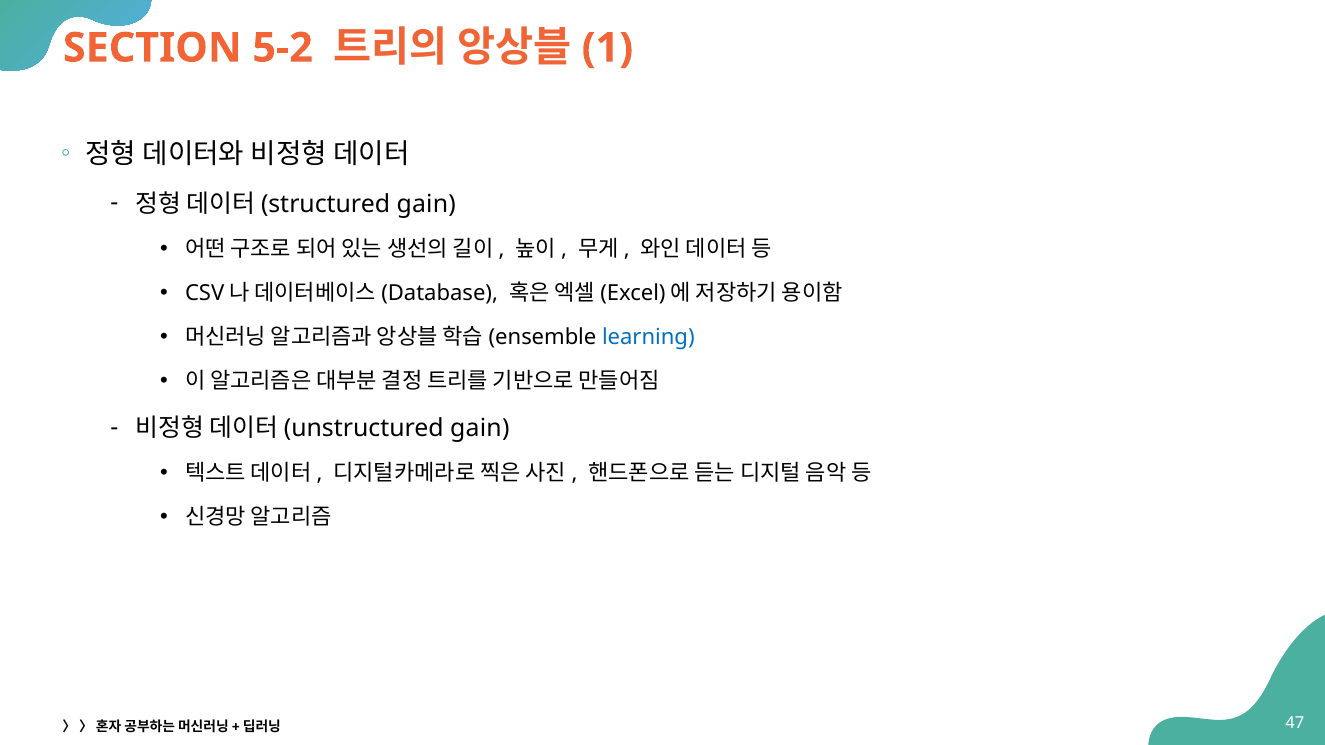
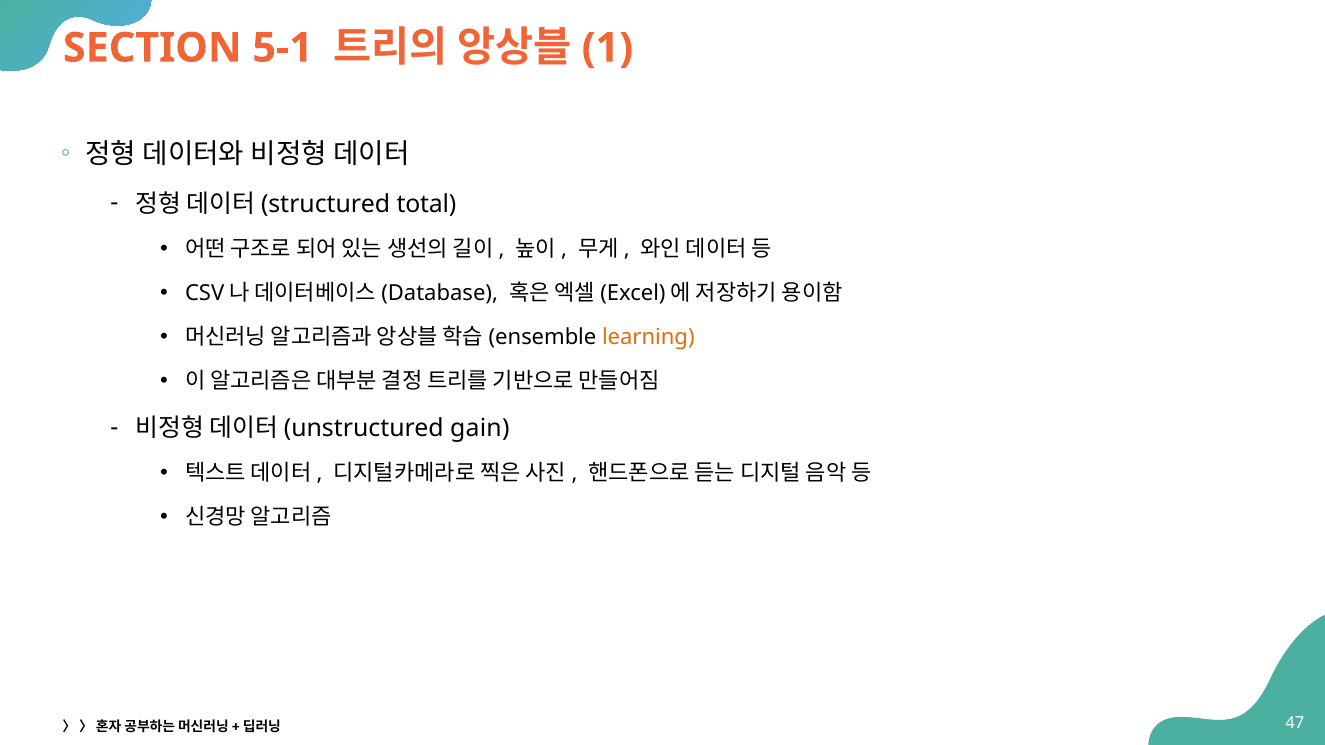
5-2: 5-2 -> 5-1 (283, 48)
gain: gain -> total (426, 204)
learning colour: blue -> orange (648, 337)
